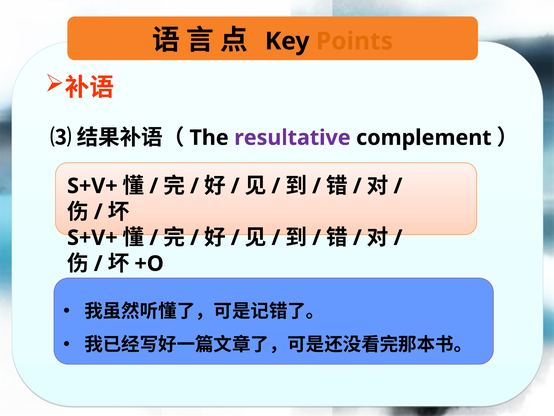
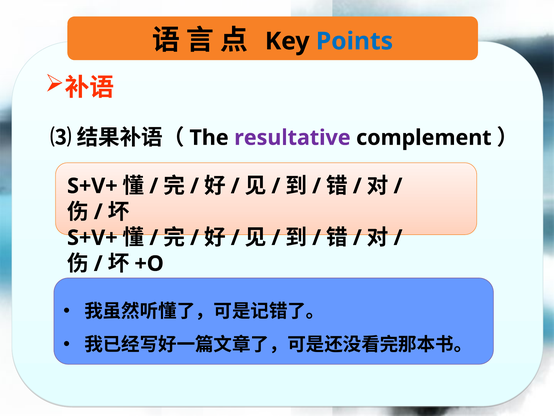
Points colour: orange -> blue (354, 41)
